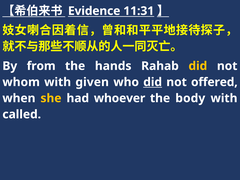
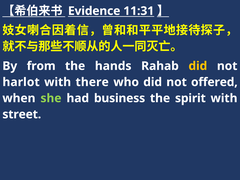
whom: whom -> harlot (21, 82)
given: given -> there (92, 82)
did underline: present -> none (153, 82)
she colour: yellow -> light green (51, 98)
whoever: whoever -> business (120, 98)
body: body -> spirit (190, 98)
called: called -> street (22, 114)
